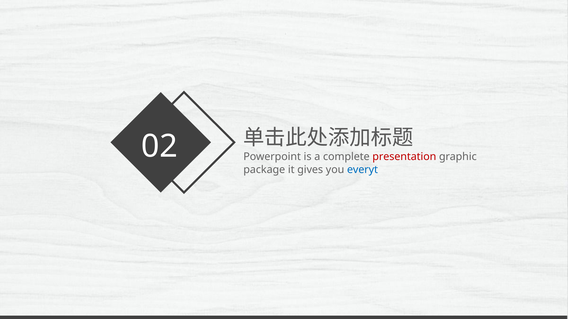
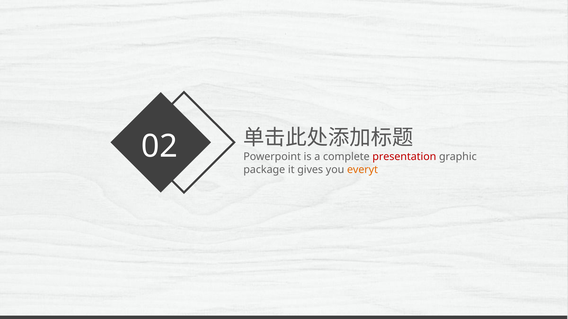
everyt colour: blue -> orange (362, 170)
